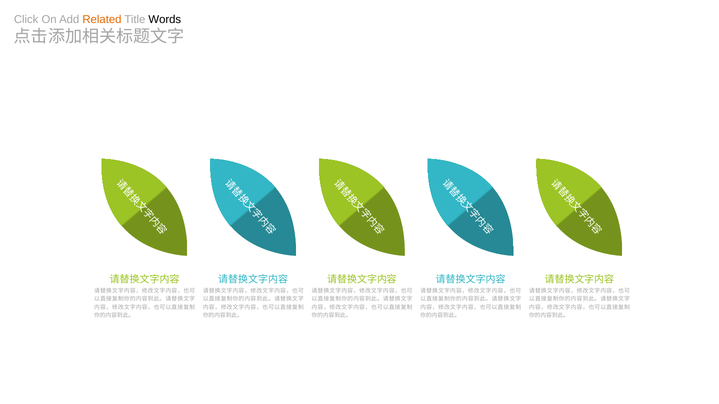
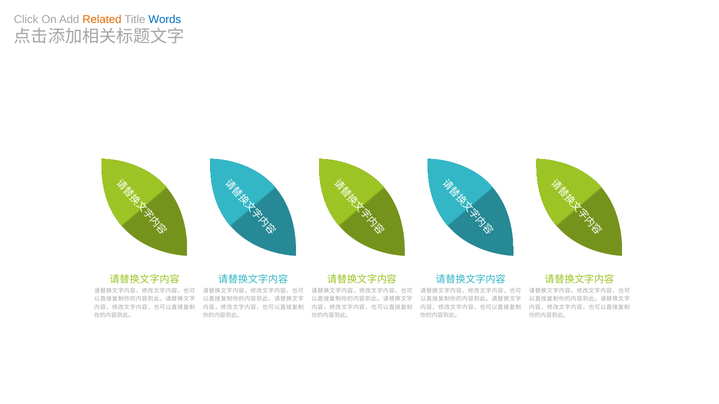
Words colour: black -> blue (165, 19)
